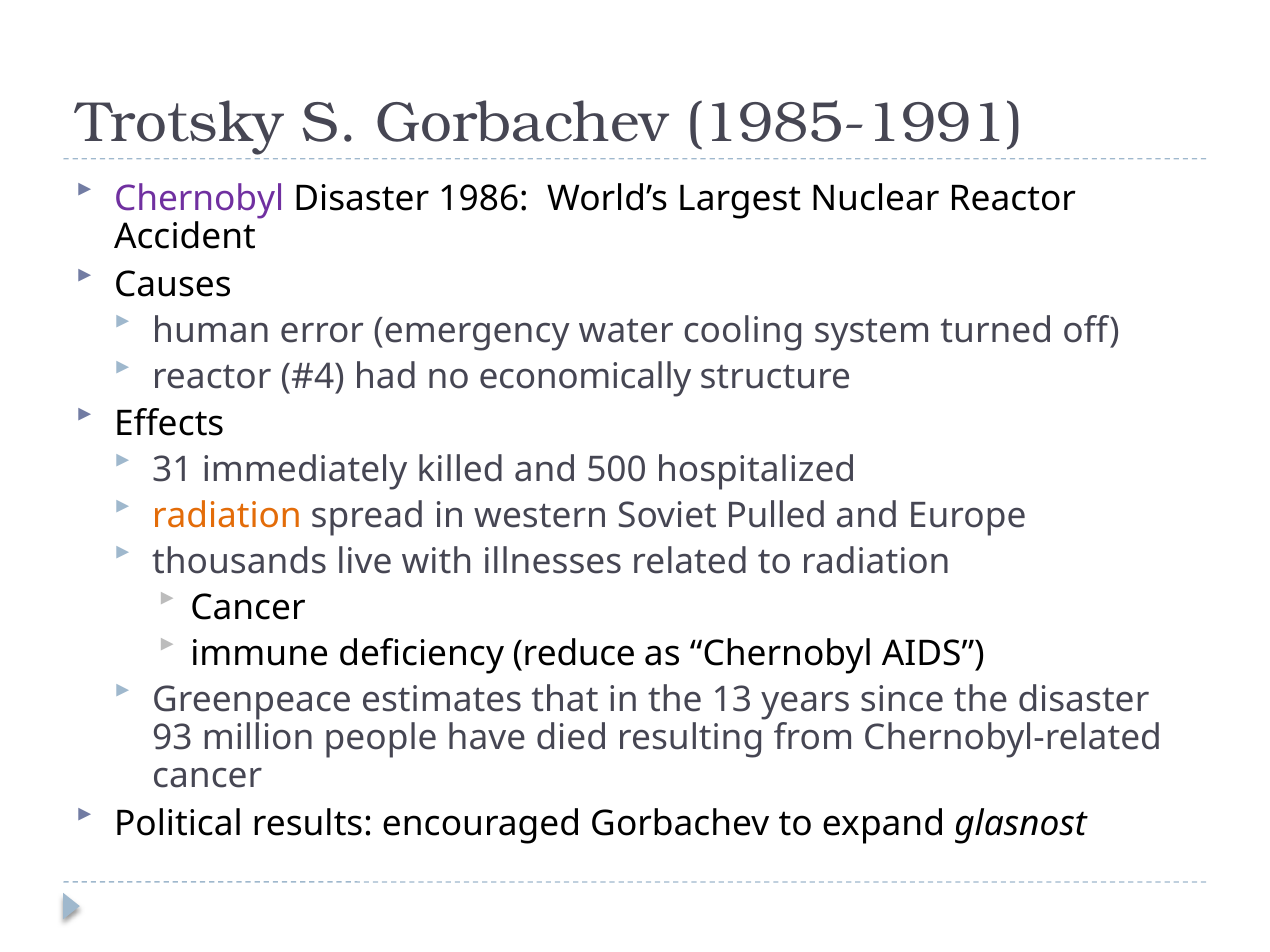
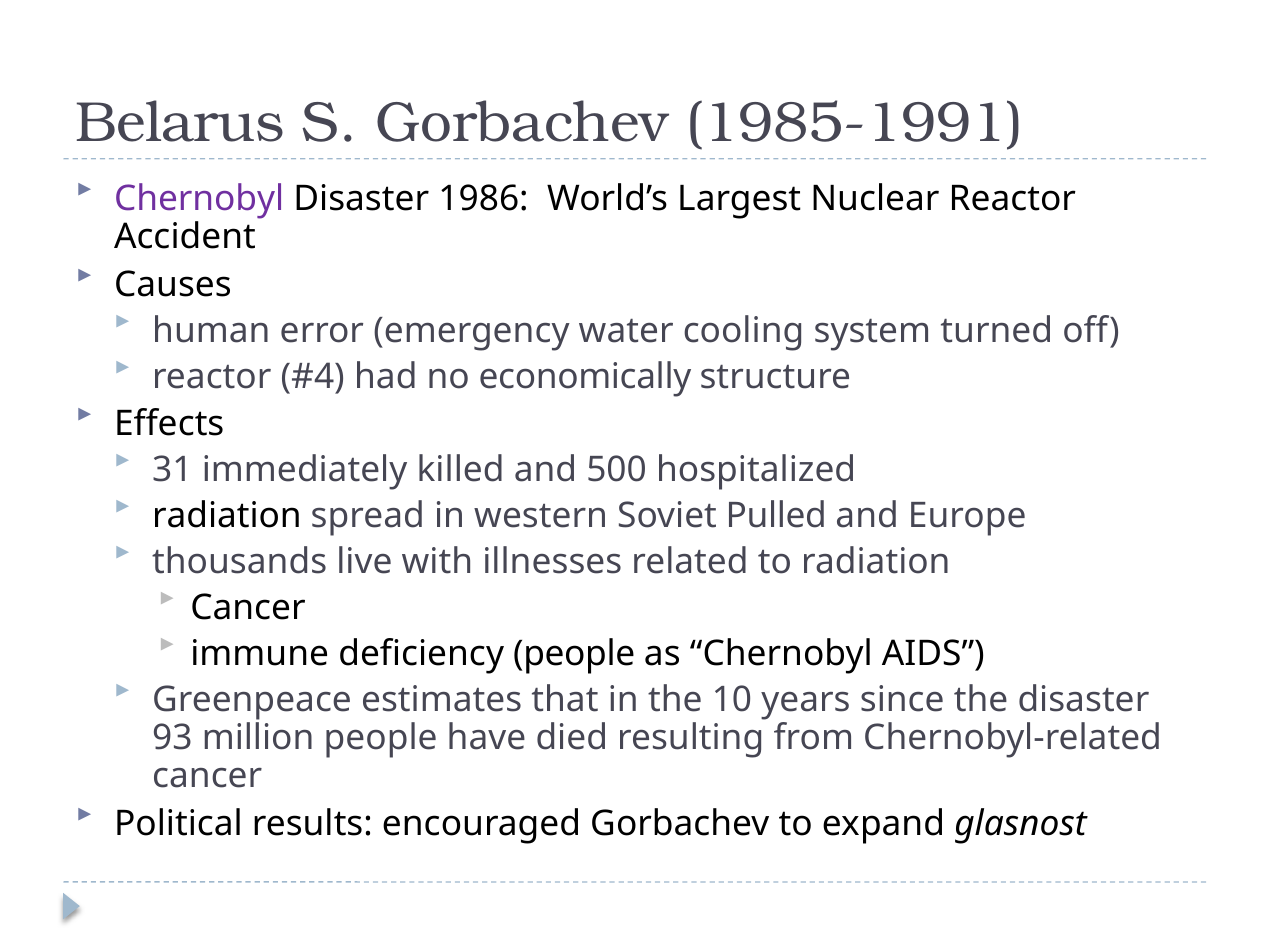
Trotsky: Trotsky -> Belarus (180, 123)
radiation colour: orange -> black (227, 517)
deficiency reduce: reduce -> people (574, 655)
13: 13 -> 10 (732, 701)
